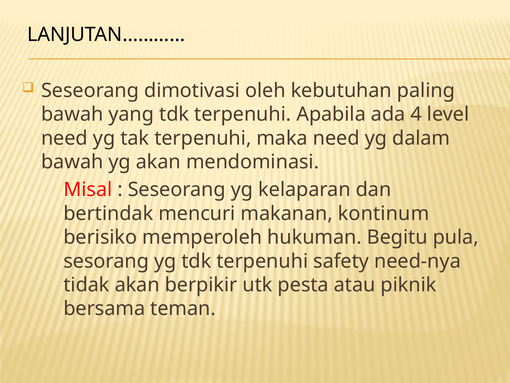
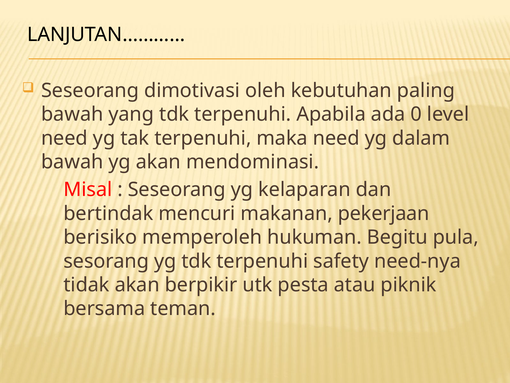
4: 4 -> 0 (416, 114)
kontinum: kontinum -> pekerjaan (384, 213)
